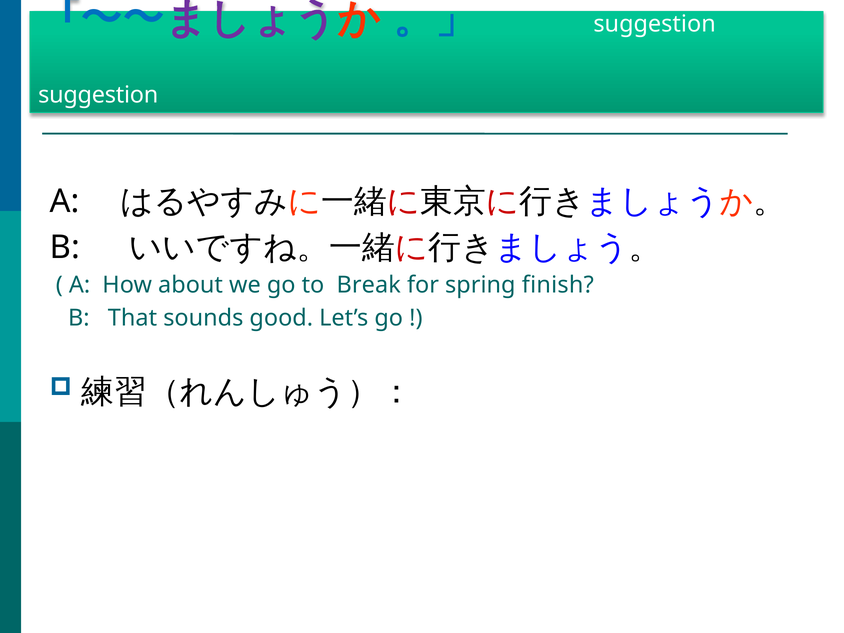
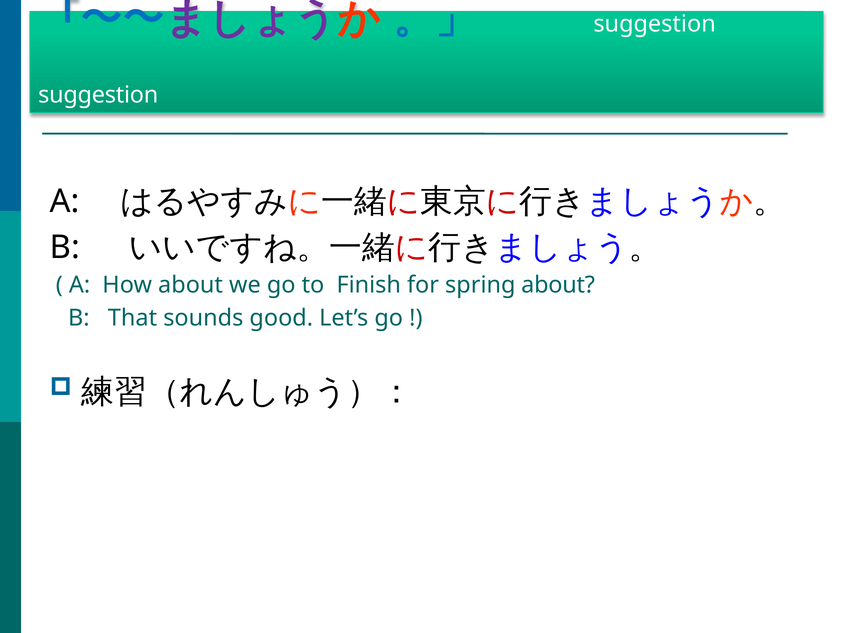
Break: Break -> Finish (369, 285)
spring finish: finish -> about (558, 285)
